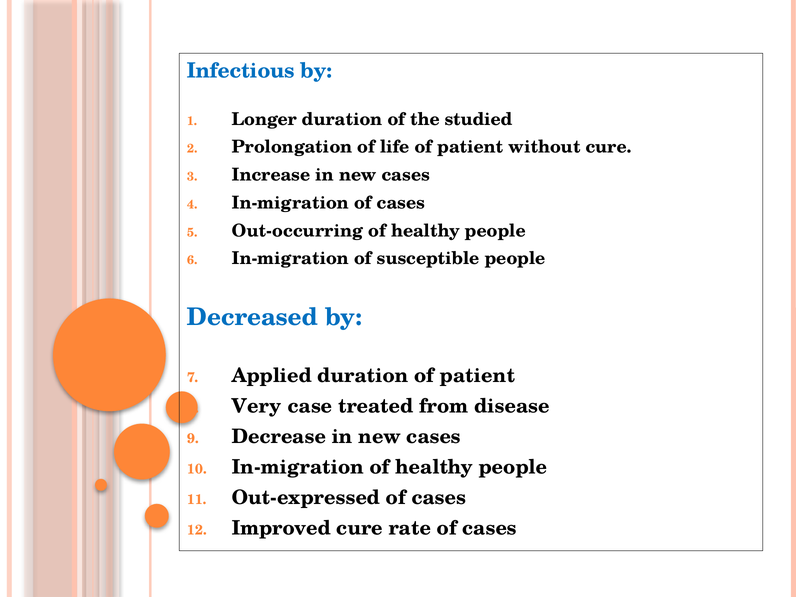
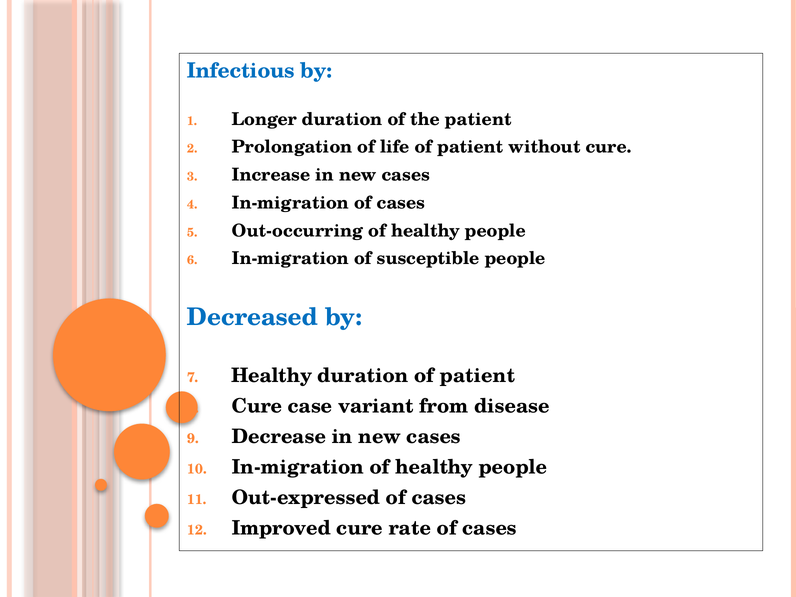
the studied: studied -> patient (478, 119)
Applied: Applied -> Healthy (272, 376)
Very: Very -> Cure (257, 406)
treated: treated -> variant (376, 406)
